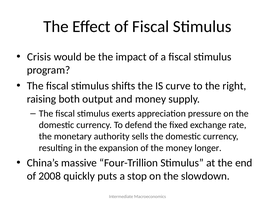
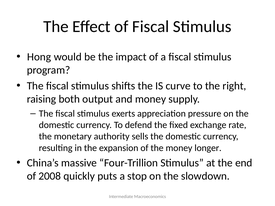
Crisis: Crisis -> Hong (39, 57)
